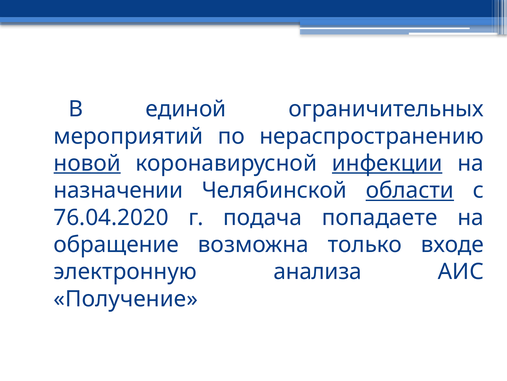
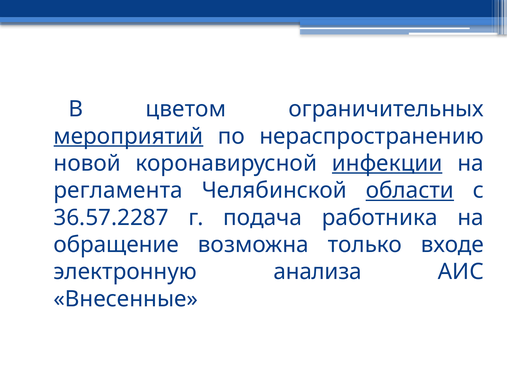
единой: единой -> цветом (186, 109)
мероприятий underline: none -> present (128, 136)
новой underline: present -> none (87, 163)
назначении: назначении -> регламента (118, 190)
76.04.2020: 76.04.2020 -> 36.57.2287 (111, 217)
попадаете: попадаете -> работника (380, 217)
Получение: Получение -> Внесенные (126, 298)
